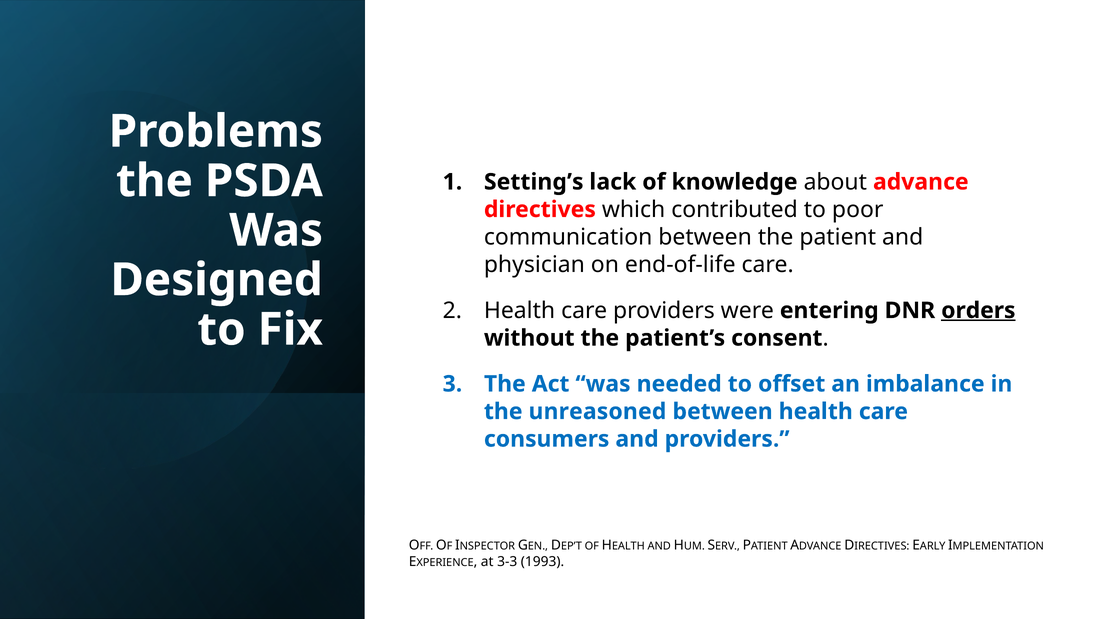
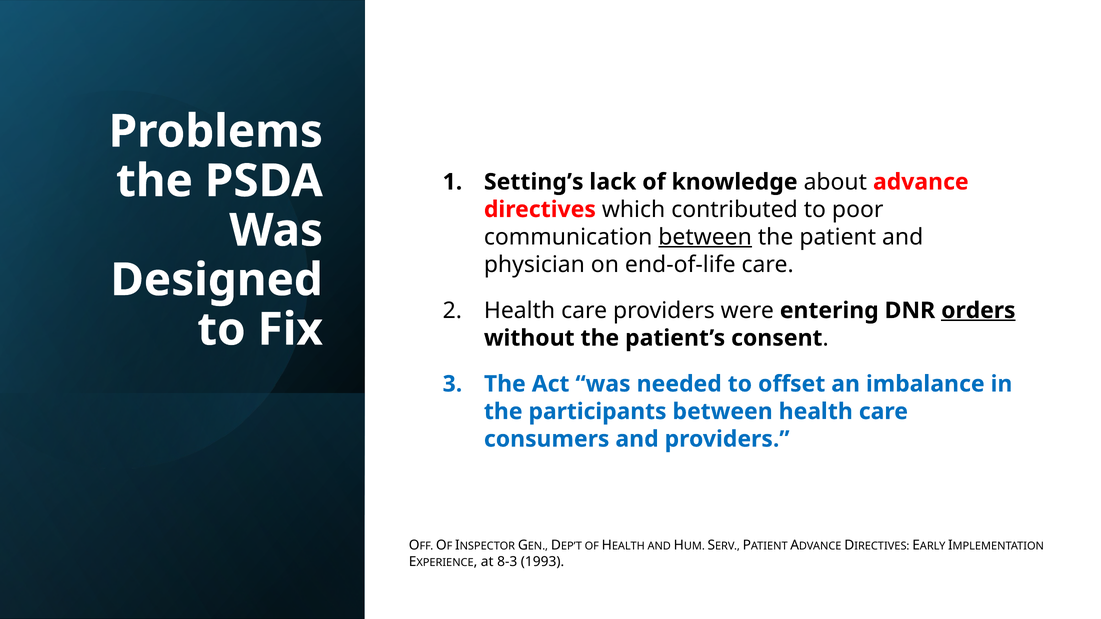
between underline: none -> present (705, 237)
unreasoned: unreasoned -> participants (598, 412)
3-3: 3-3 -> 8-3 (507, 562)
